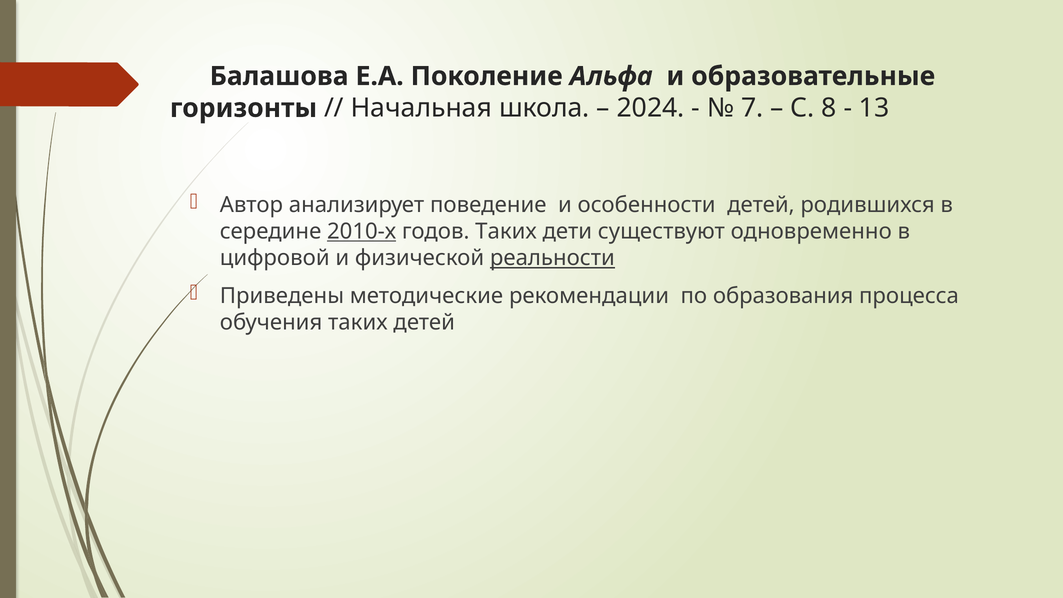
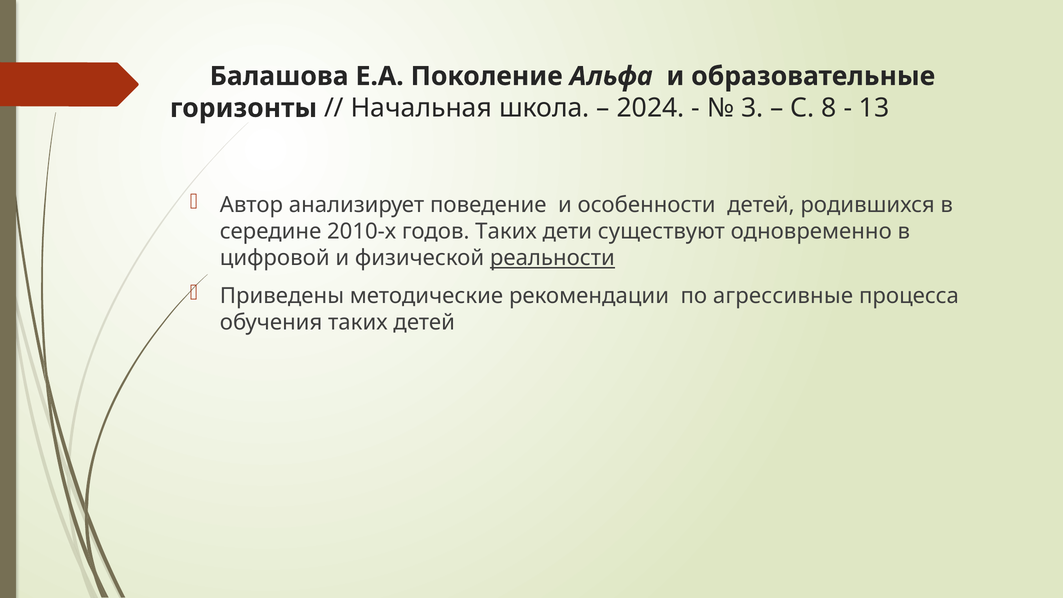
7: 7 -> 3 (752, 108)
2010-х underline: present -> none (362, 232)
образования: образования -> агрессивные (783, 296)
